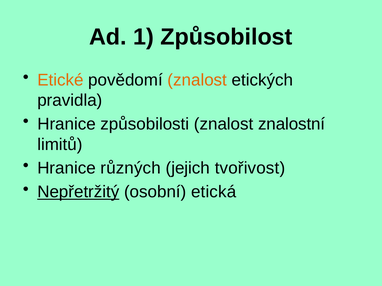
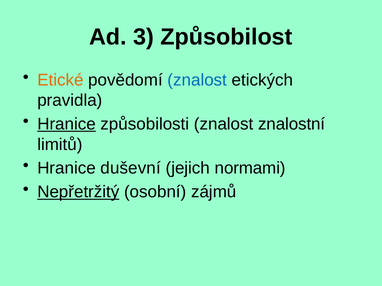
1: 1 -> 3 (144, 37)
znalost colour: orange -> blue (197, 80)
Hranice underline: none -> present (66, 124)
různých: různých -> duševní (131, 168)
tvořivost: tvořivost -> normami (250, 168)
etická: etická -> zájmů (214, 192)
